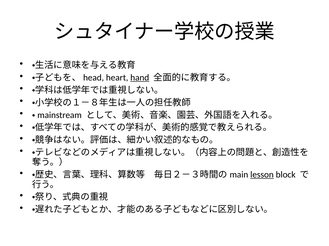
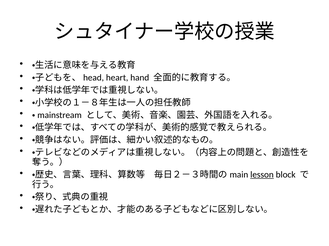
hand underline: present -> none (140, 78)
